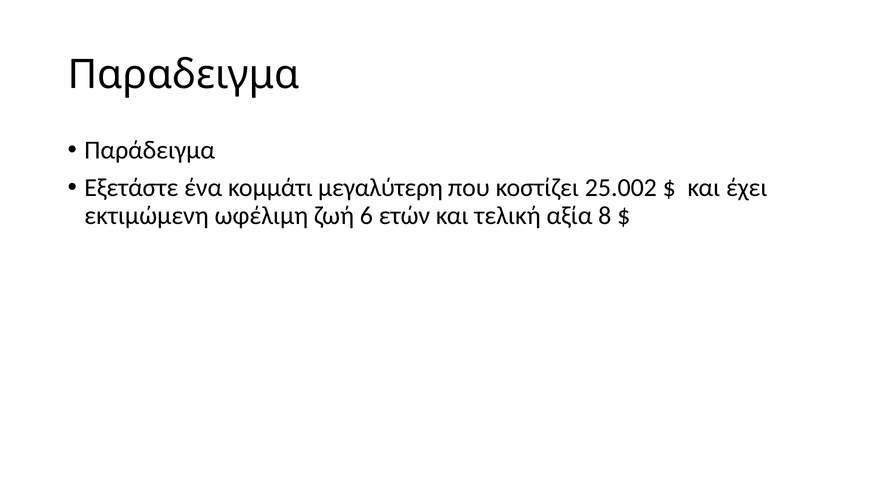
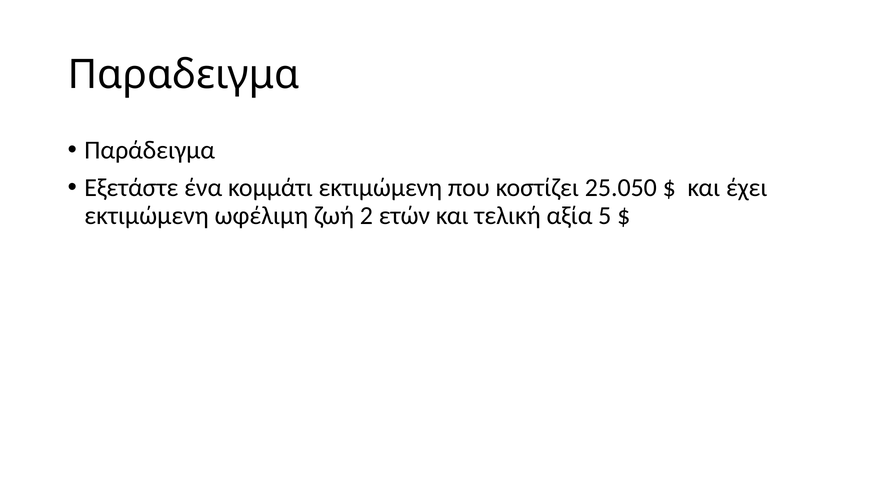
κομμάτι µεγαλύτερη: µεγαλύτερη -> εκτιμώμενη (380, 187)
25.002: 25.002 -> 25.050 (621, 187)
6: 6 -> 2 (366, 215)
8: 8 -> 5 (605, 215)
